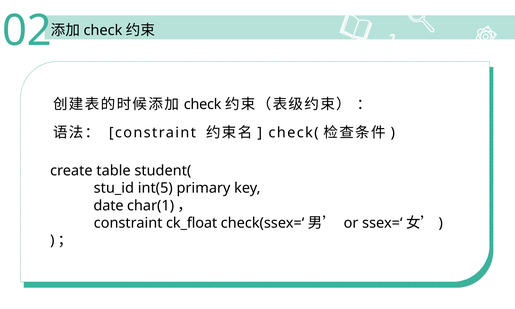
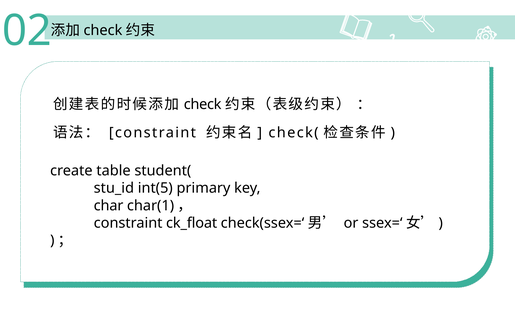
date: date -> char (109, 206)
